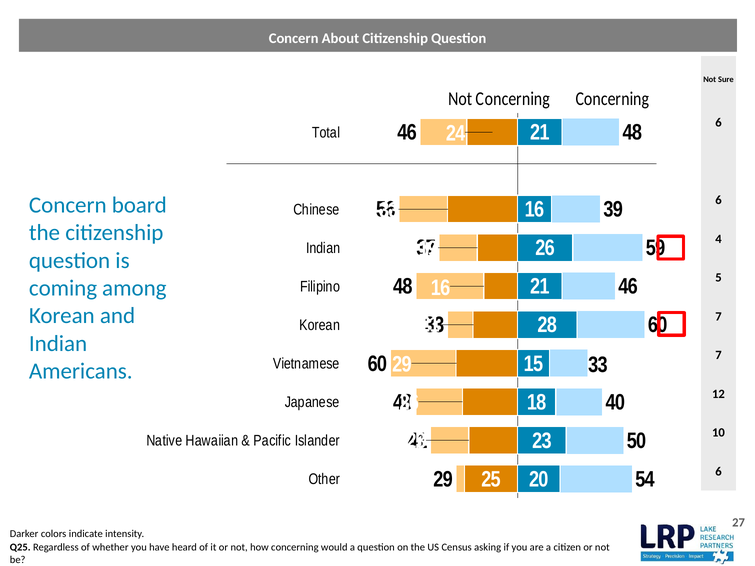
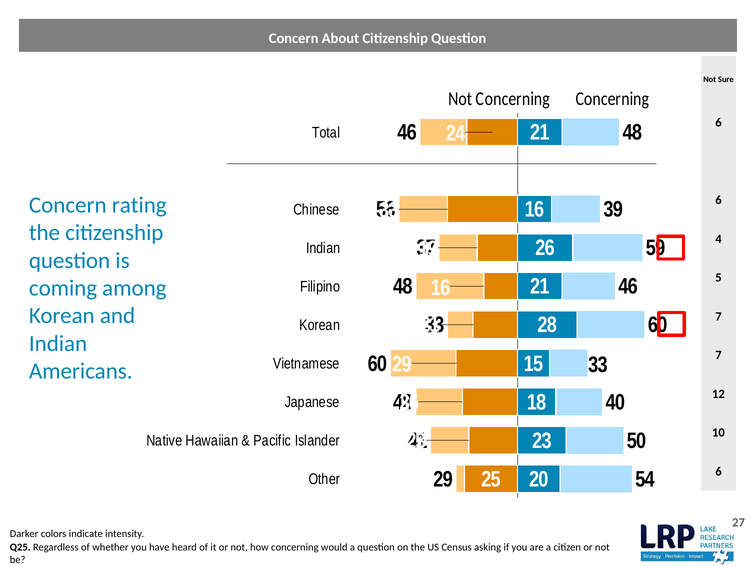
board: board -> rating (139, 205)
